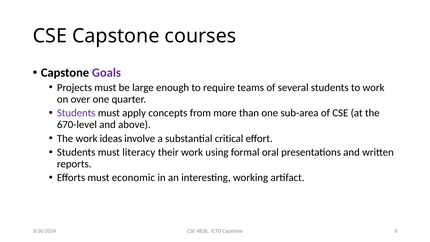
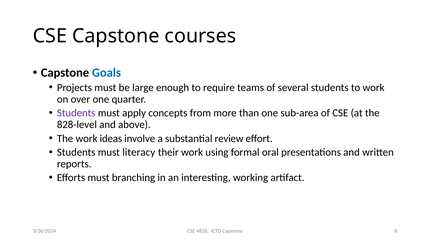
Goals colour: purple -> blue (106, 73)
670-level: 670-level -> 828-level (77, 125)
critical: critical -> review (229, 138)
economic: economic -> branching (133, 178)
